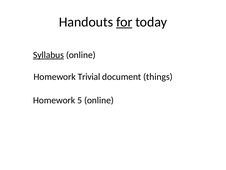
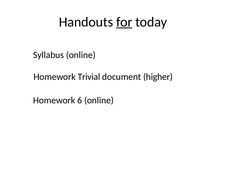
Syllabus underline: present -> none (48, 55)
things: things -> higher (158, 77)
5: 5 -> 6 (80, 100)
